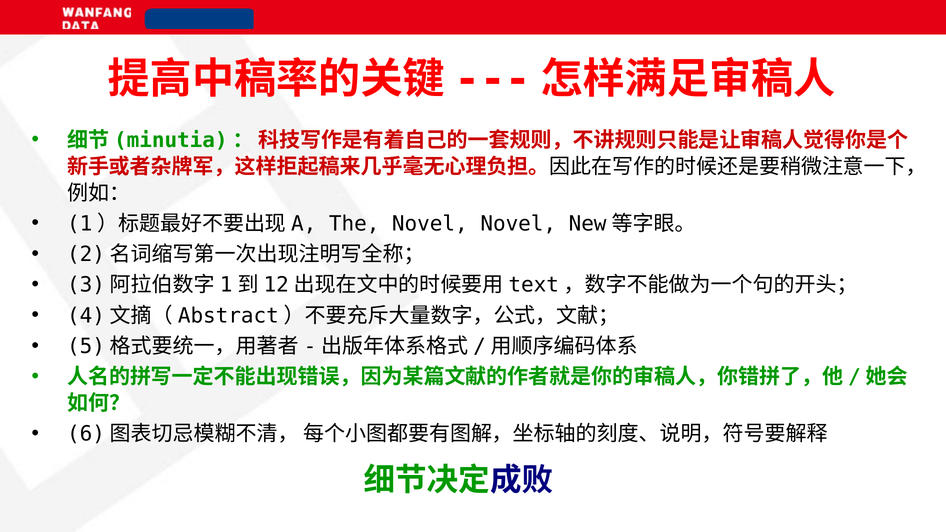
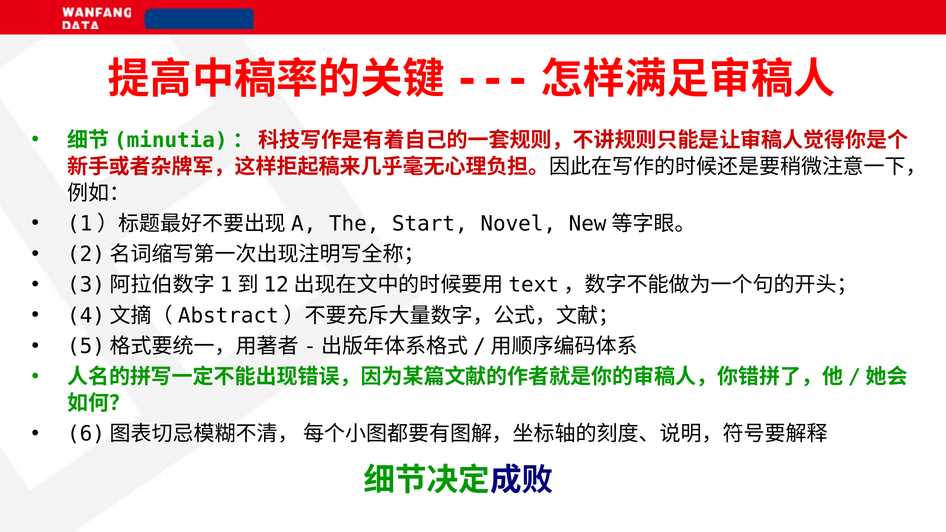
The Novel: Novel -> Start (430, 224)
